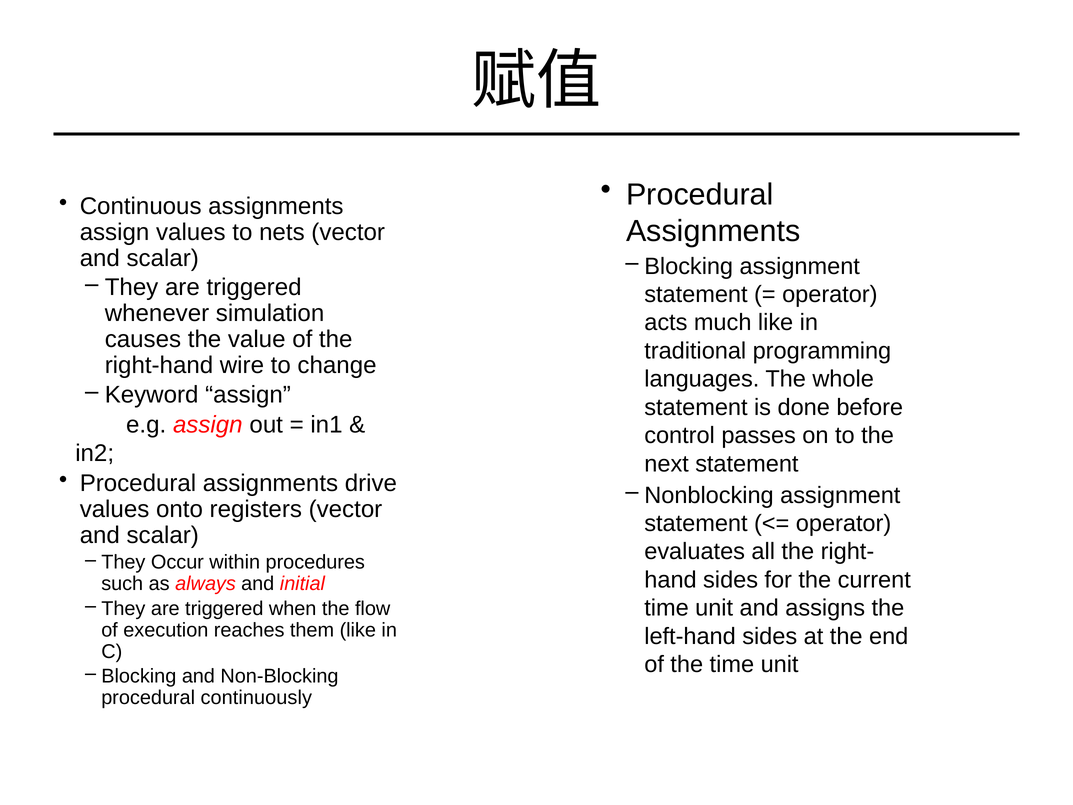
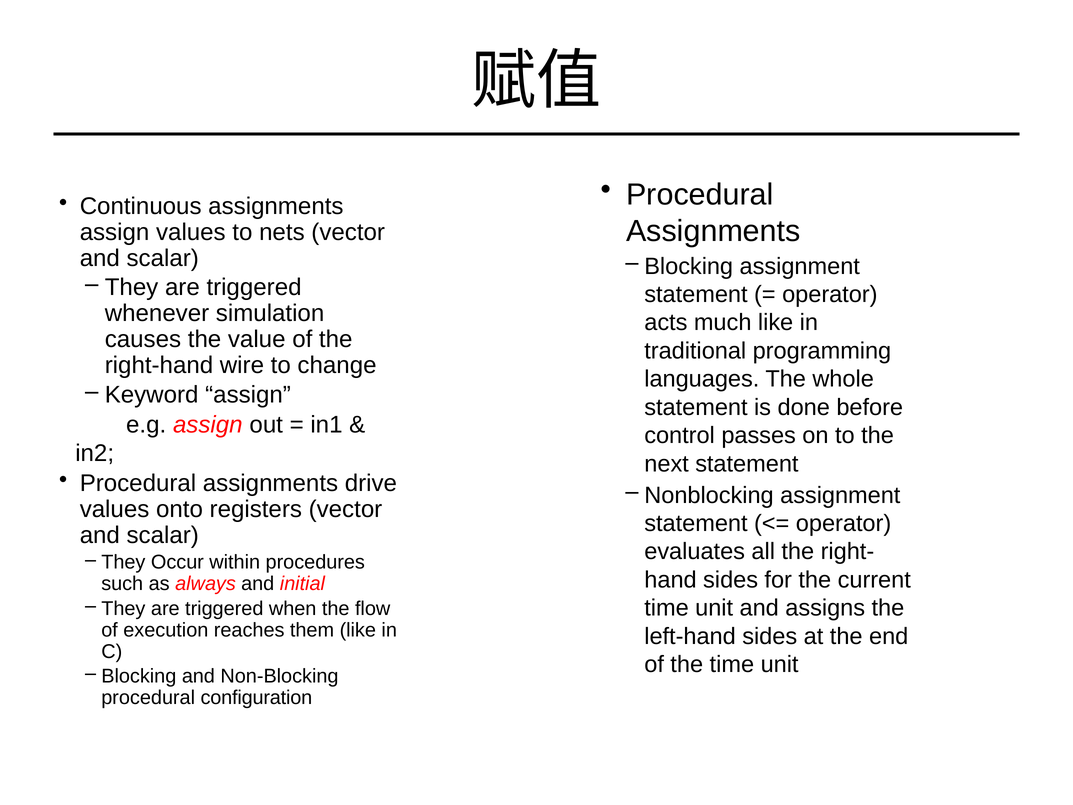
continuously: continuously -> configuration (256, 698)
